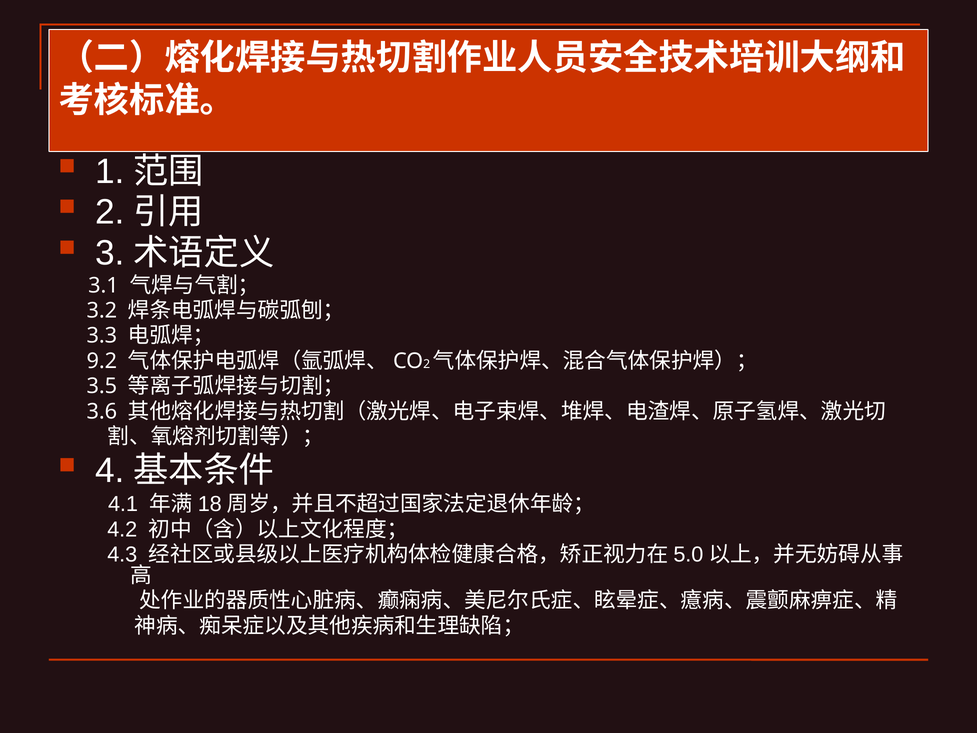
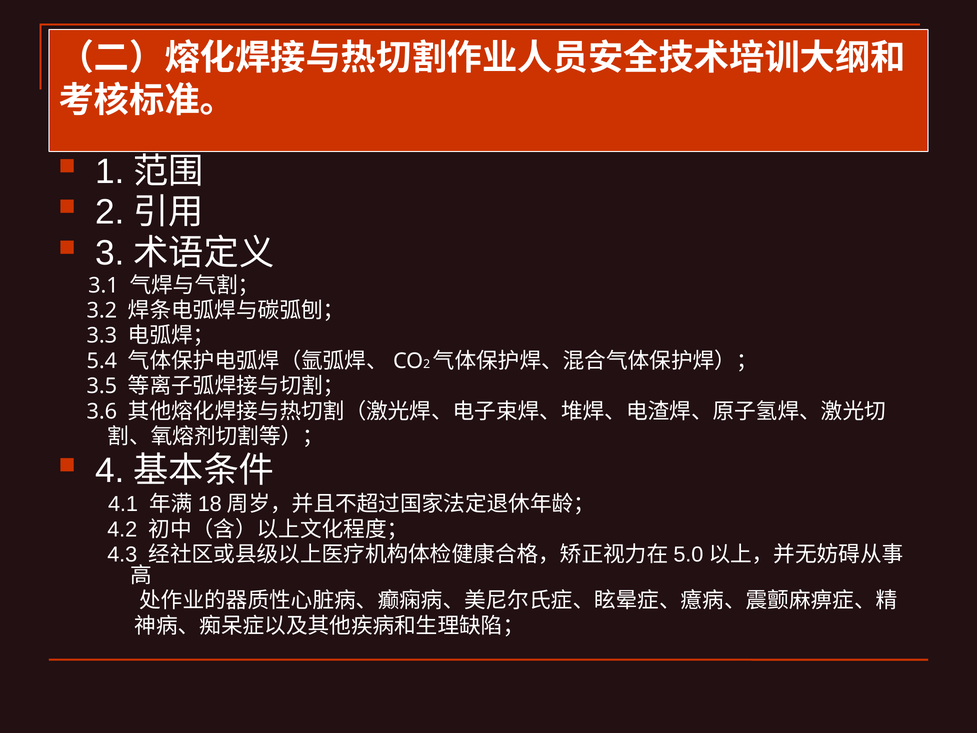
9.2: 9.2 -> 5.4 (102, 361)
